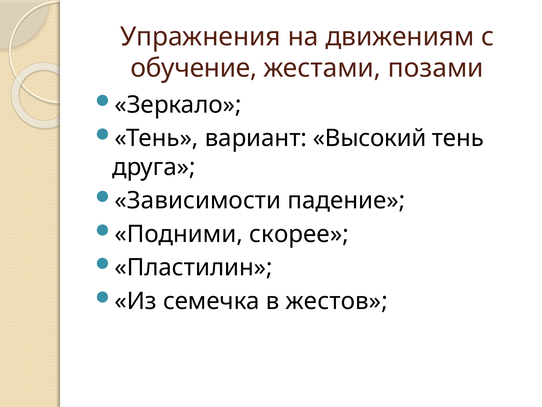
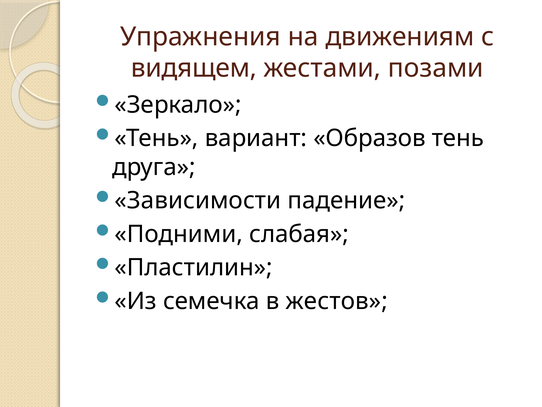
обучение: обучение -> видящем (194, 68)
Высокий: Высокий -> Образов (370, 138)
скорее: скорее -> слабая (299, 234)
